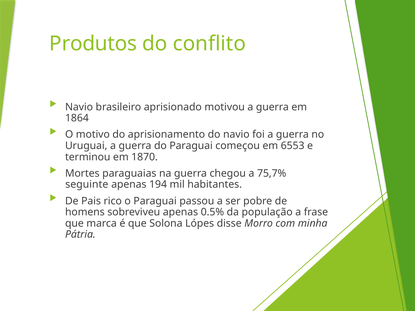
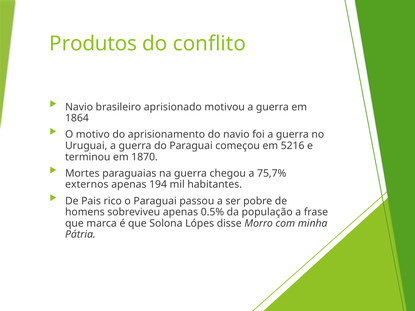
6553: 6553 -> 5216 (293, 146)
seguinte: seguinte -> externos (87, 185)
